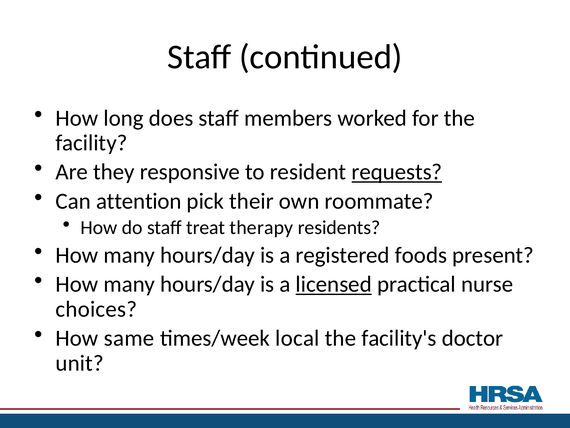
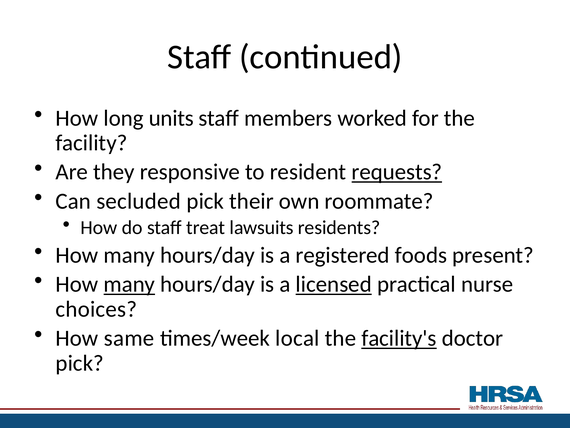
does: does -> units (171, 118)
attention: attention -> secluded (139, 201)
therapy: therapy -> lawsuits (262, 227)
many underline: none -> present (129, 284)
facility's underline: none -> present (399, 338)
unit: unit -> pick (80, 363)
